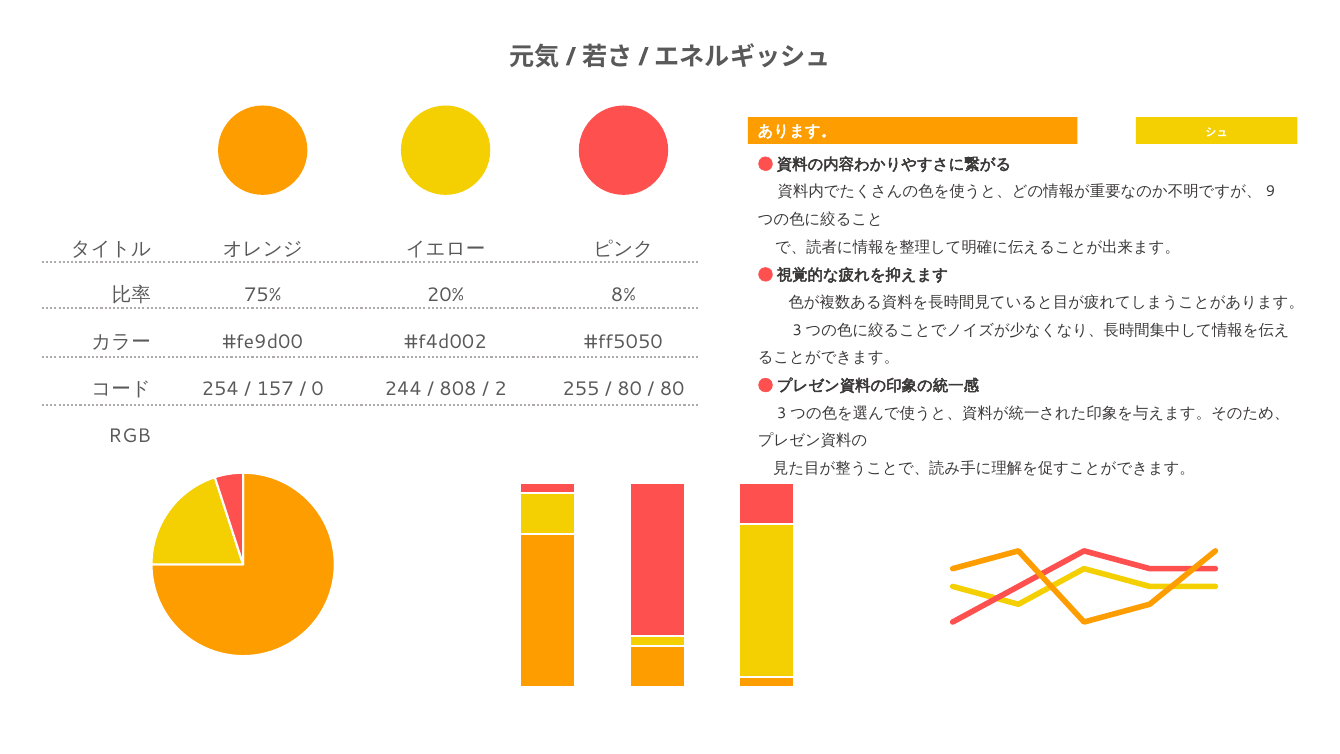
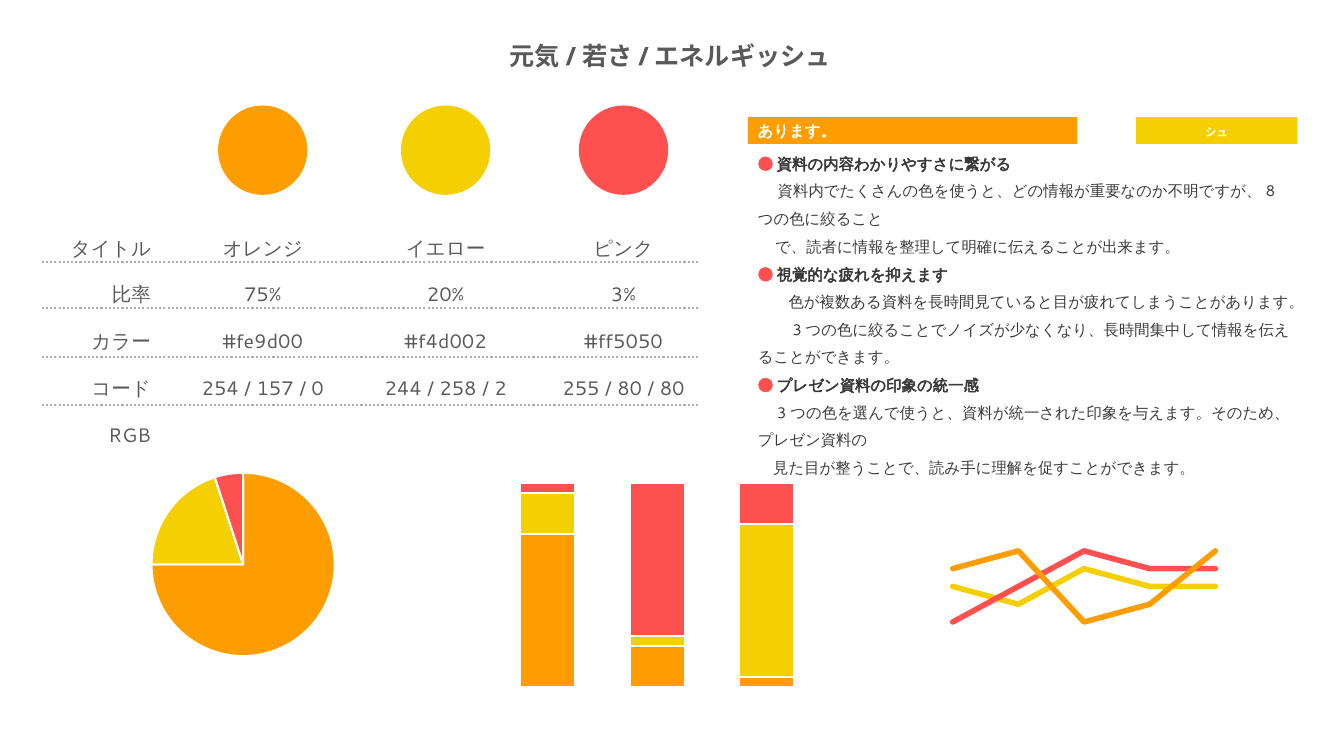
9: 9 -> 8 (1271, 192)
8%: 8% -> 3% (623, 295)
808: 808 -> 258 (458, 389)
